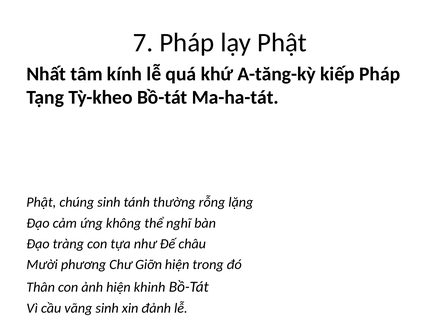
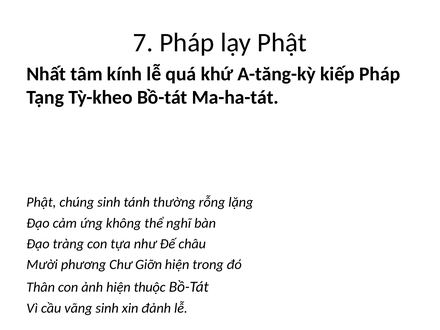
khinh: khinh -> thuộc (150, 287)
